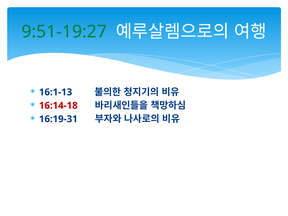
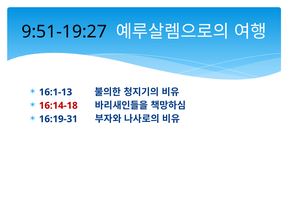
9:51-19:27 colour: green -> black (64, 32)
